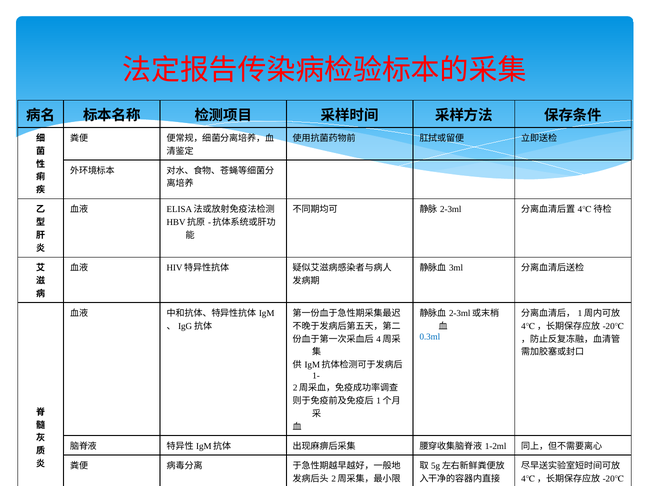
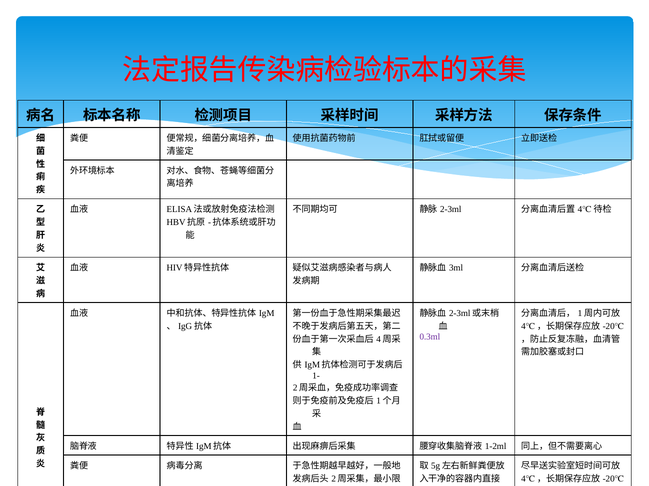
0.3ml colour: blue -> purple (430, 337)
